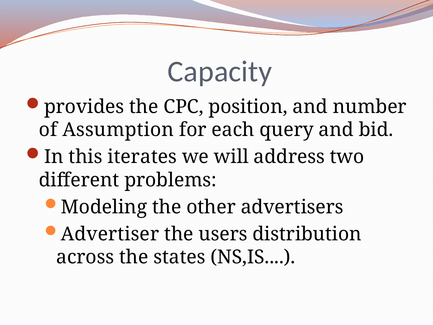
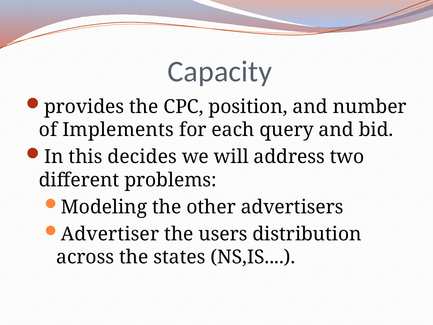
Assumption: Assumption -> Implements (118, 130)
iterates: iterates -> decides (142, 157)
